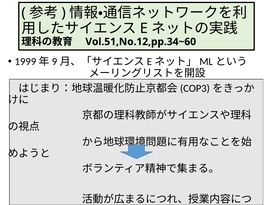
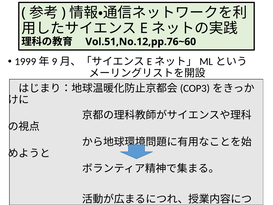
Vol.51,No.12,pp.34~60: Vol.51,No.12,pp.34~60 -> Vol.51,No.12,pp.76~60 (141, 42)
